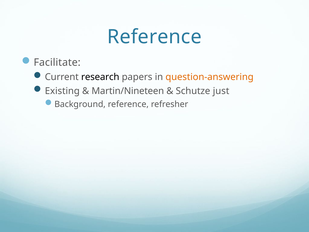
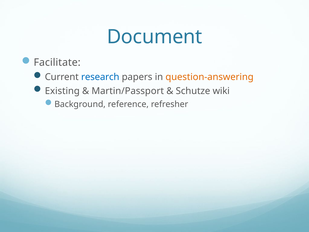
Reference: Reference -> Document (155, 37)
research colour: black -> blue (100, 77)
Martin/Nineteen: Martin/Nineteen -> Martin/Passport (128, 91)
just: just -> wiki (221, 91)
